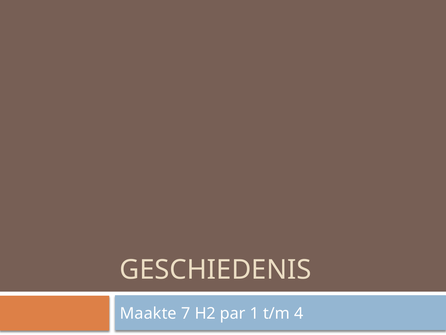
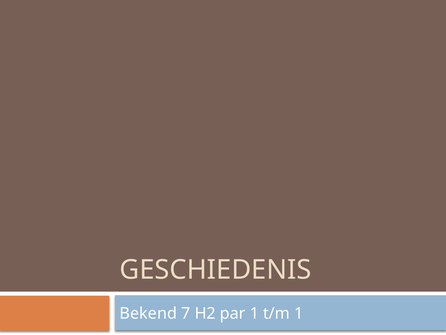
Maakte: Maakte -> Bekend (148, 313)
t/m 4: 4 -> 1 (299, 313)
